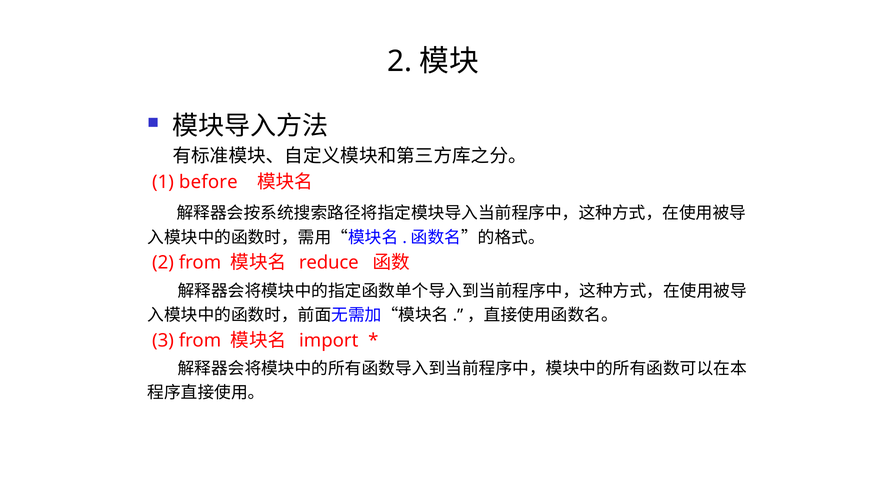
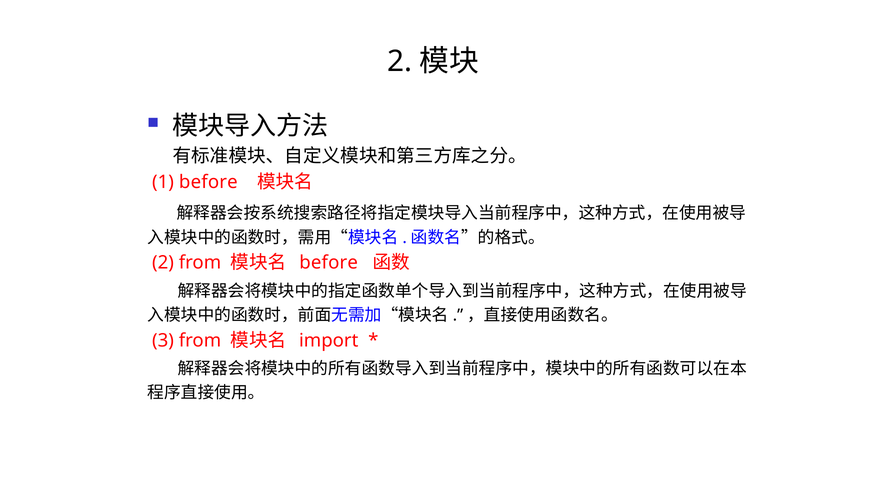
reduce: reduce -> before (329, 263)
